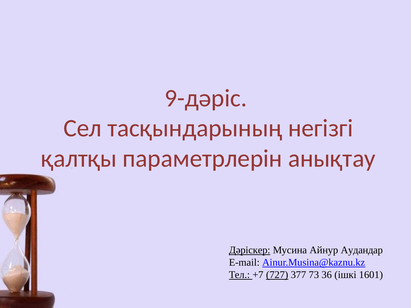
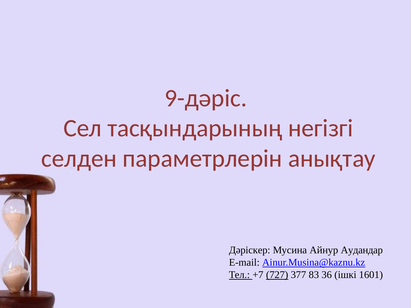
қалтқы: қалтқы -> селден (79, 159)
Дәріскер underline: present -> none (250, 250)
73: 73 -> 83 (314, 275)
